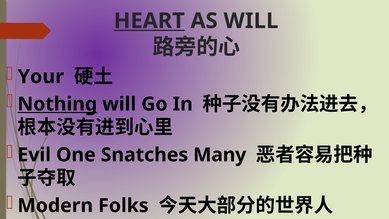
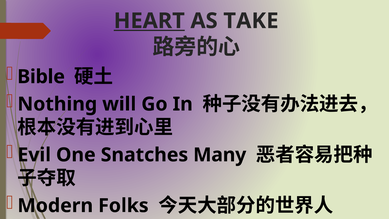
AS WILL: WILL -> TAKE (251, 21)
Your: Your -> Bible (41, 77)
Nothing underline: present -> none (57, 104)
